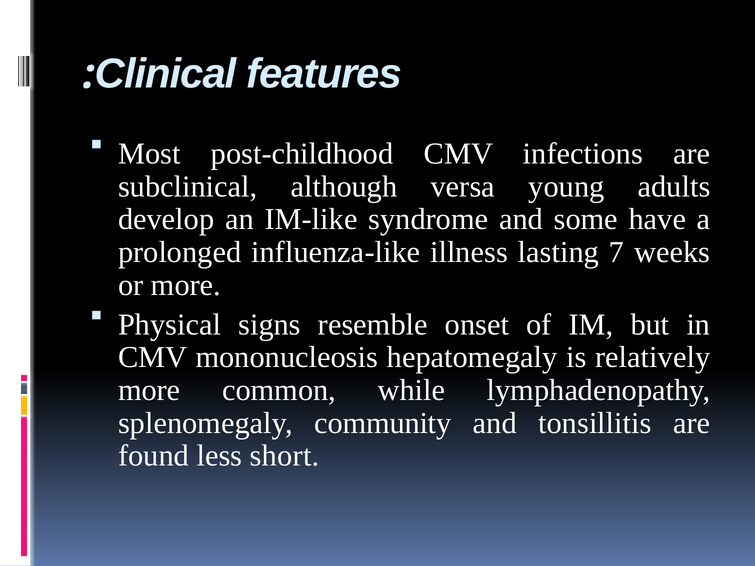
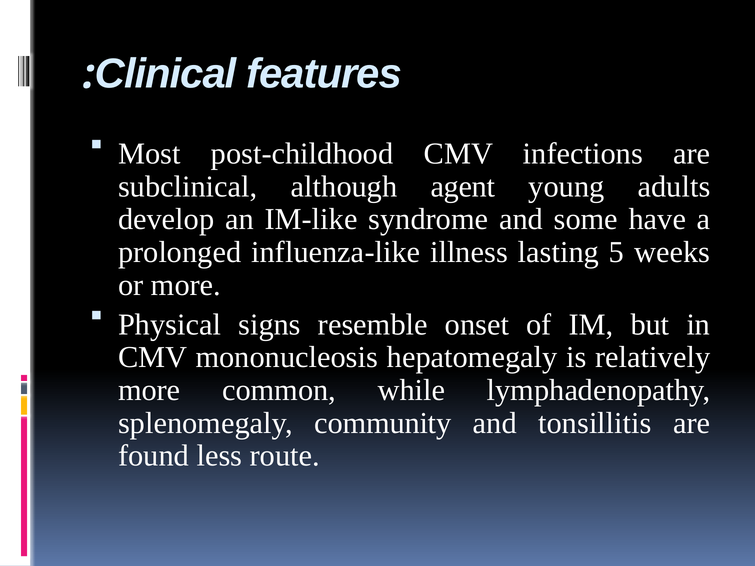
versa: versa -> agent (463, 187)
7: 7 -> 5 (617, 252)
short: short -> route (285, 456)
